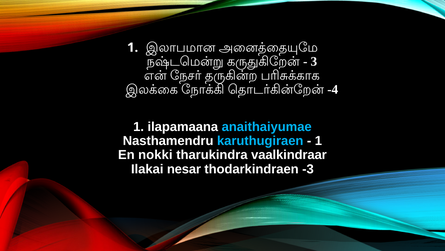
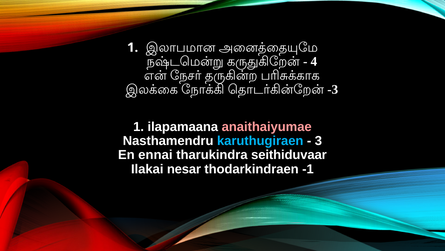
3: 3 -> 4 (314, 61)
-4: -4 -> -3 (333, 89)
anaithaiyumae colour: light blue -> pink (267, 127)
1: 1 -> 3 (318, 141)
nokki: nokki -> ennai (155, 155)
vaalkindraar: vaalkindraar -> seithiduvaar (289, 155)
-3: -3 -> -1 (308, 169)
